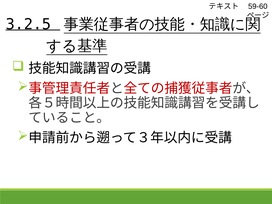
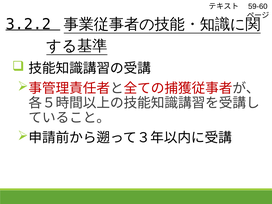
3.2.5: 3.2.5 -> 3.2.2 (28, 24)
